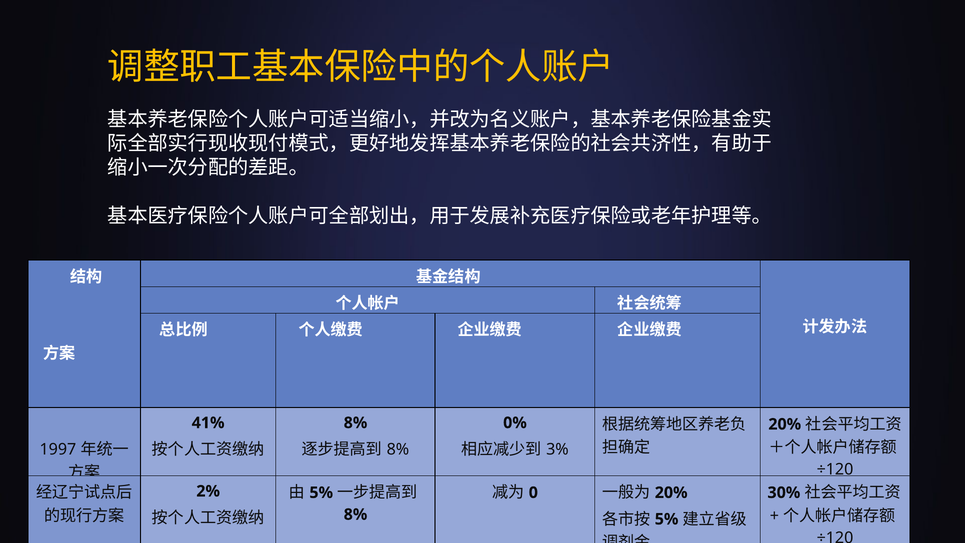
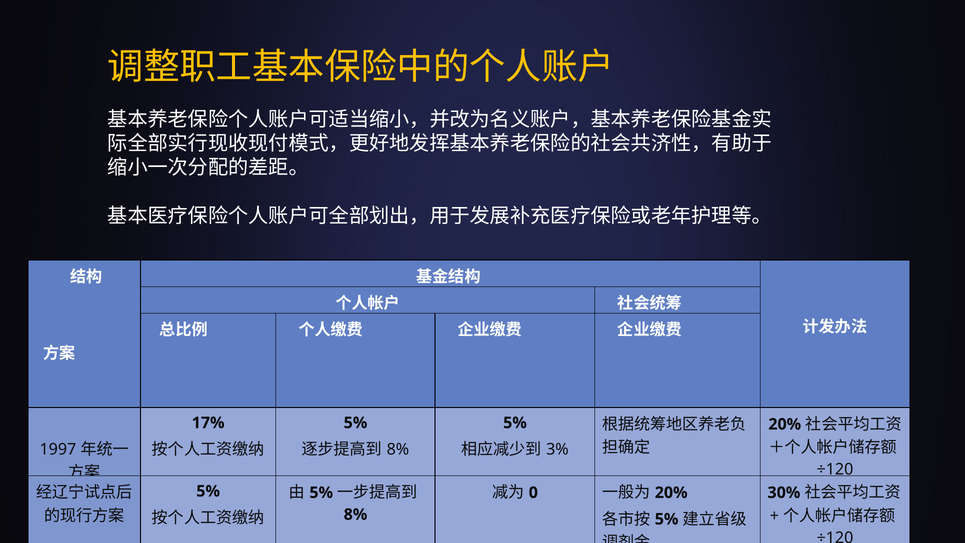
41%: 41% -> 17% (208, 423)
8%: 8% -> 5% (355, 423)
0%: 0% -> 5% (515, 423)
2%: 2% -> 5% (208, 491)
